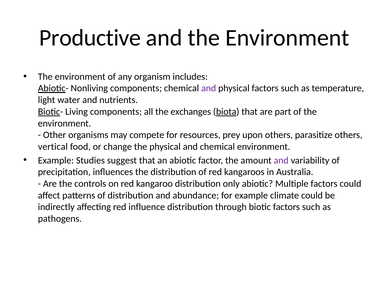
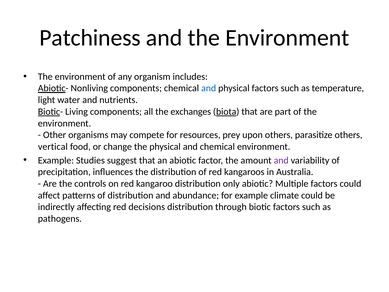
Productive: Productive -> Patchiness (90, 38)
and colour: purple -> blue (209, 88)
influence: influence -> decisions (147, 207)
